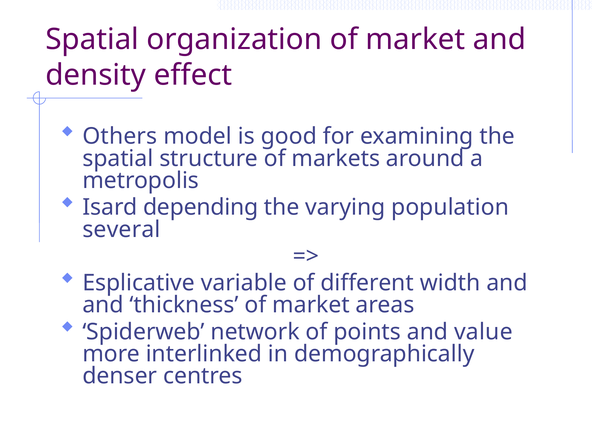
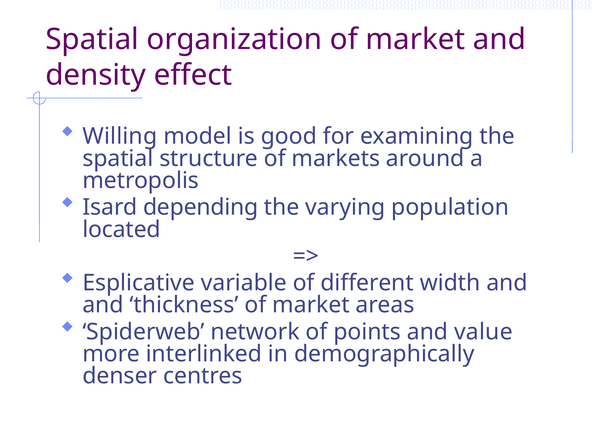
Others: Others -> Willing (120, 136)
several: several -> located (122, 229)
